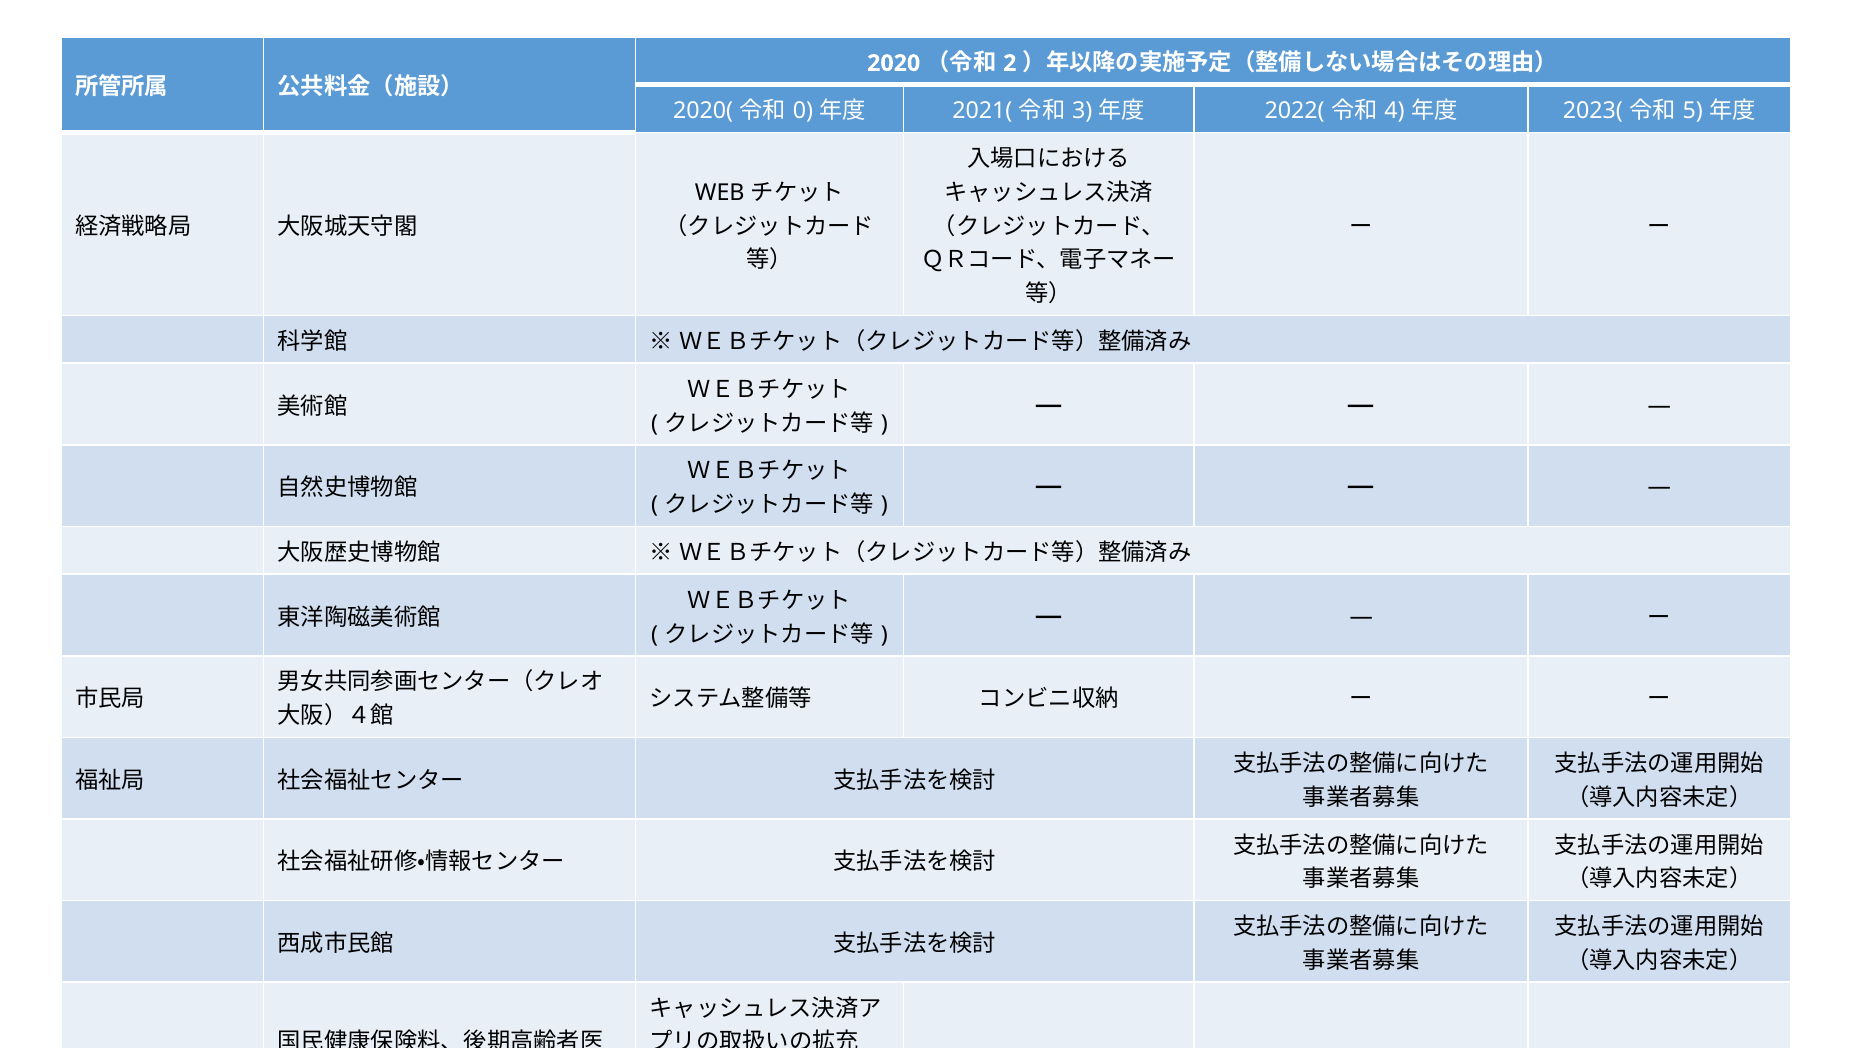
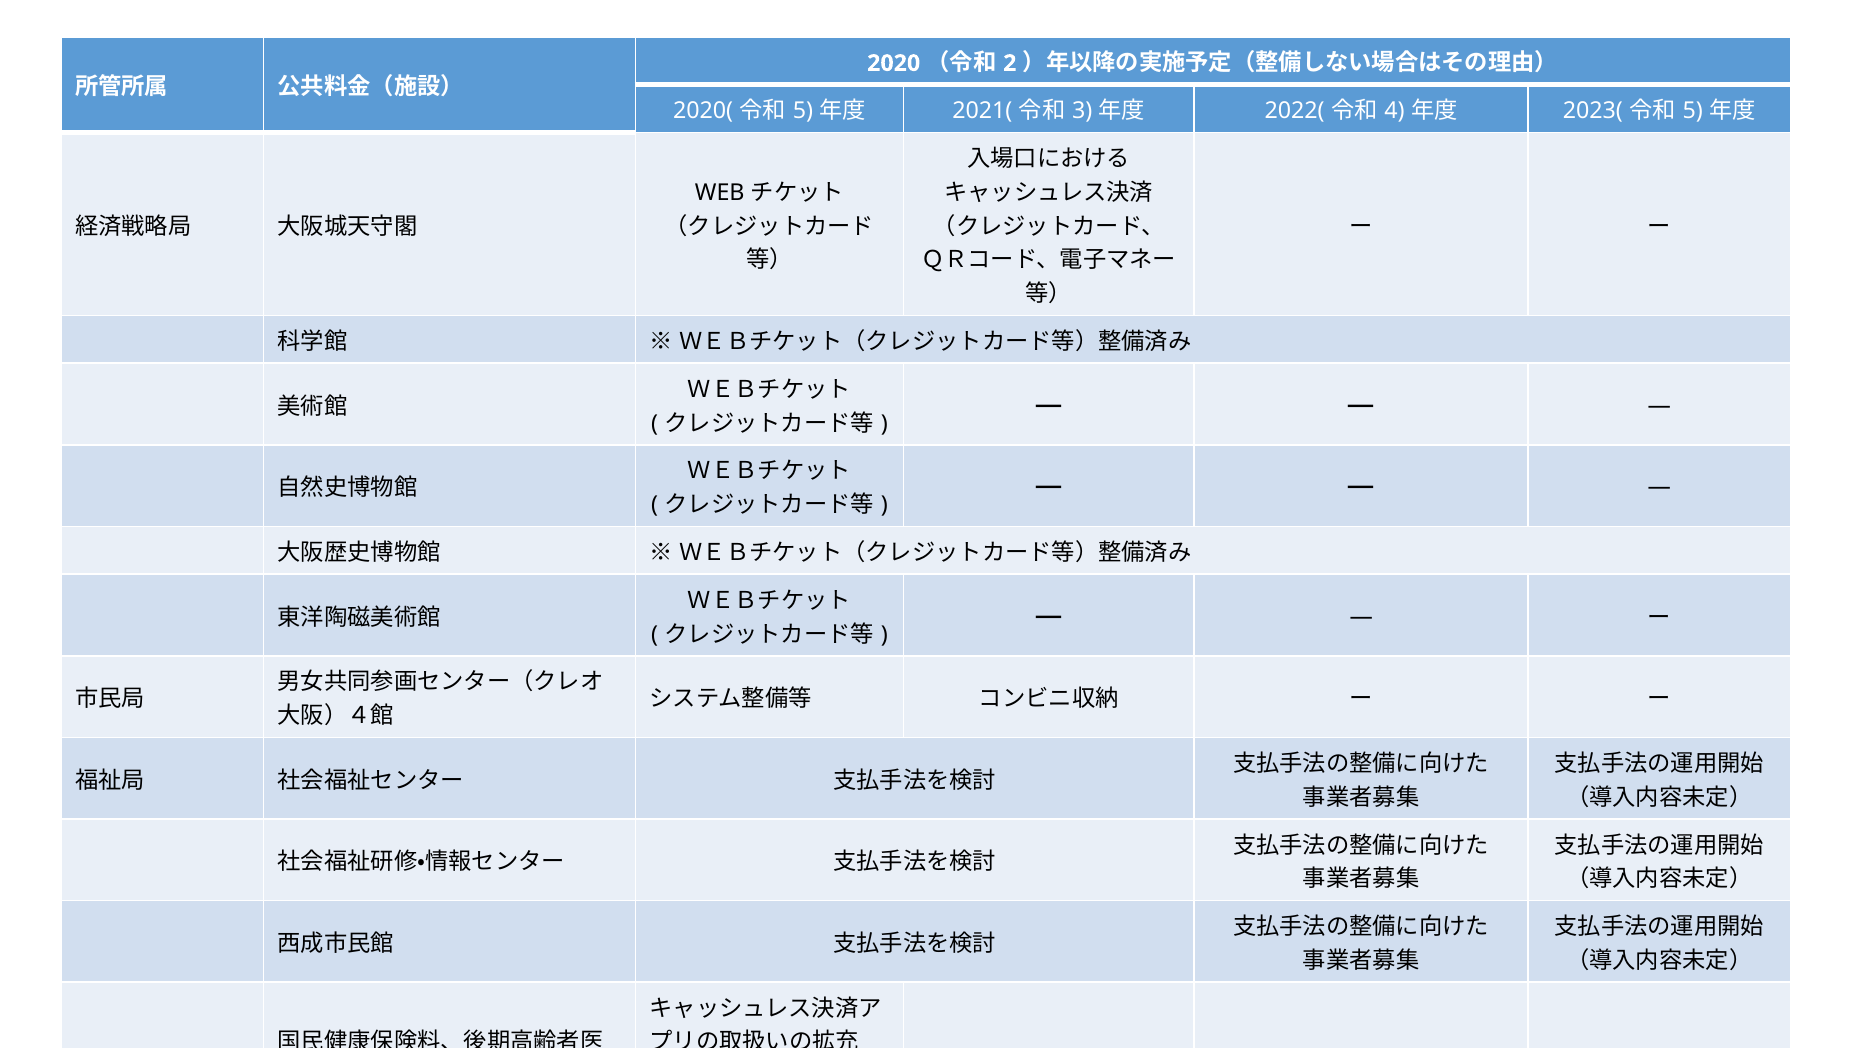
0: 0 -> 5 (803, 111)
